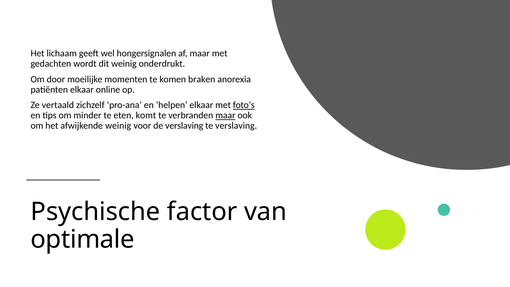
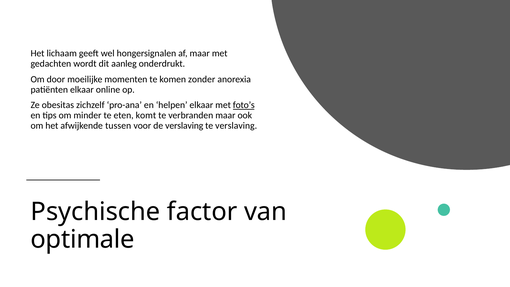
dit weinig: weinig -> aanleg (124, 63)
braken: braken -> zonder (202, 79)
vertaald: vertaald -> obesitas (58, 105)
maar underline: present -> none (225, 115)
afwijkende weinig: weinig -> tussen (118, 126)
